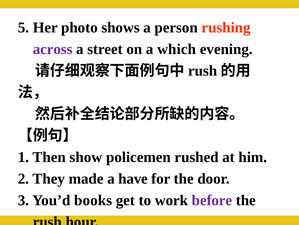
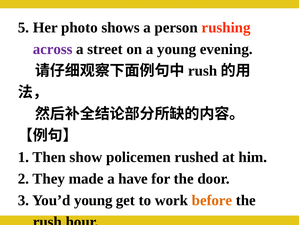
a which: which -> young (177, 49)
You’d books: books -> young (93, 200)
before colour: purple -> orange (212, 200)
